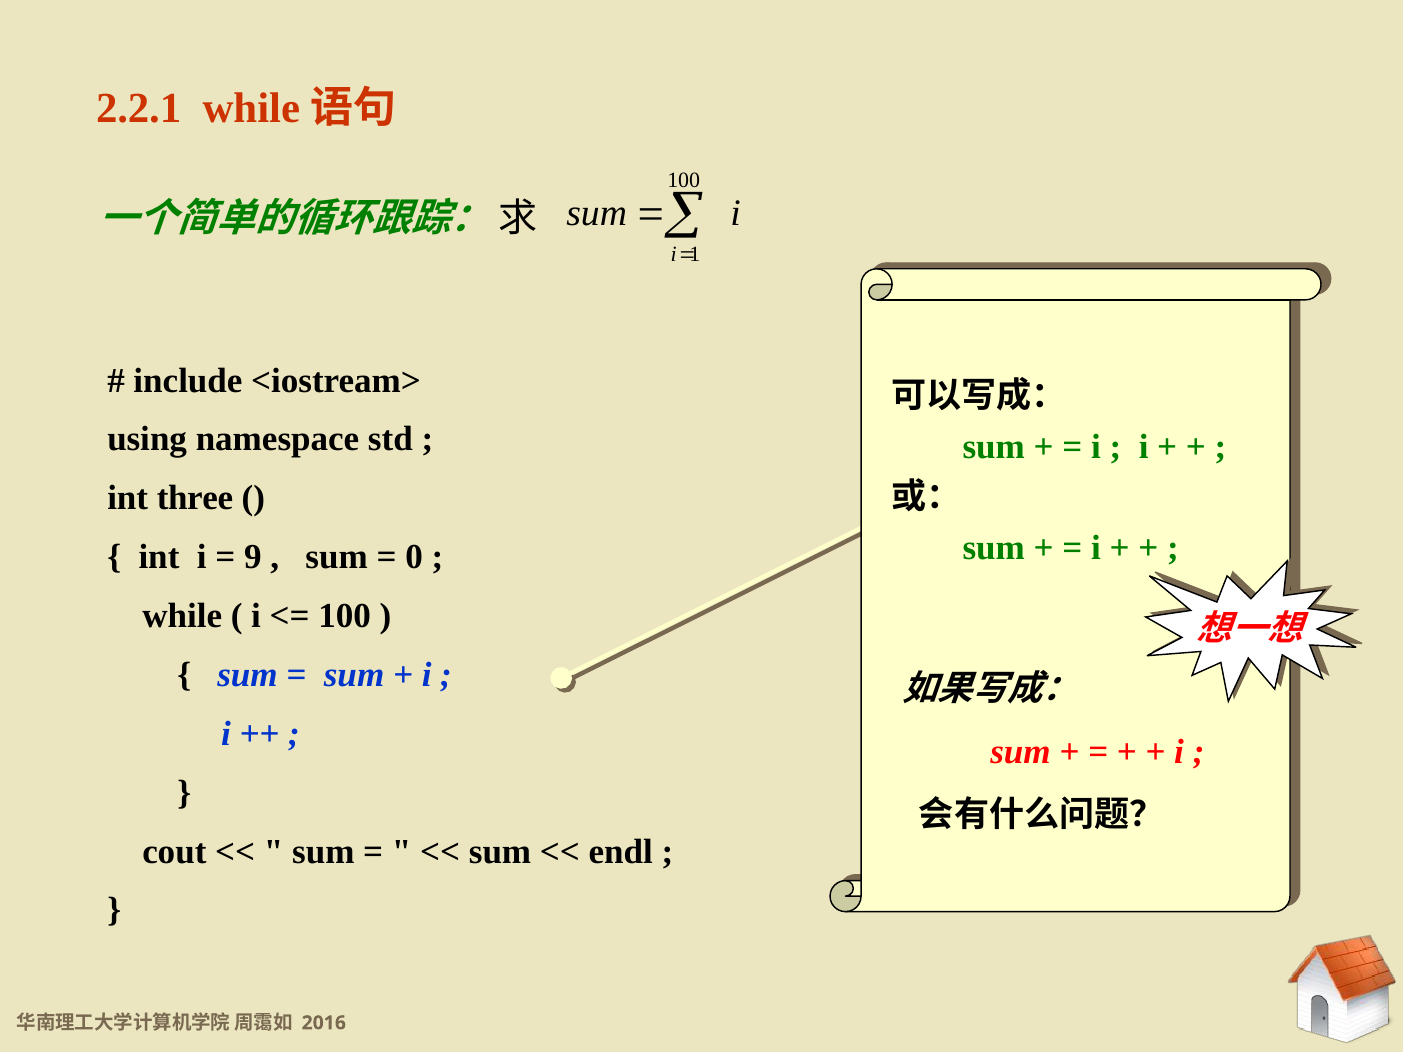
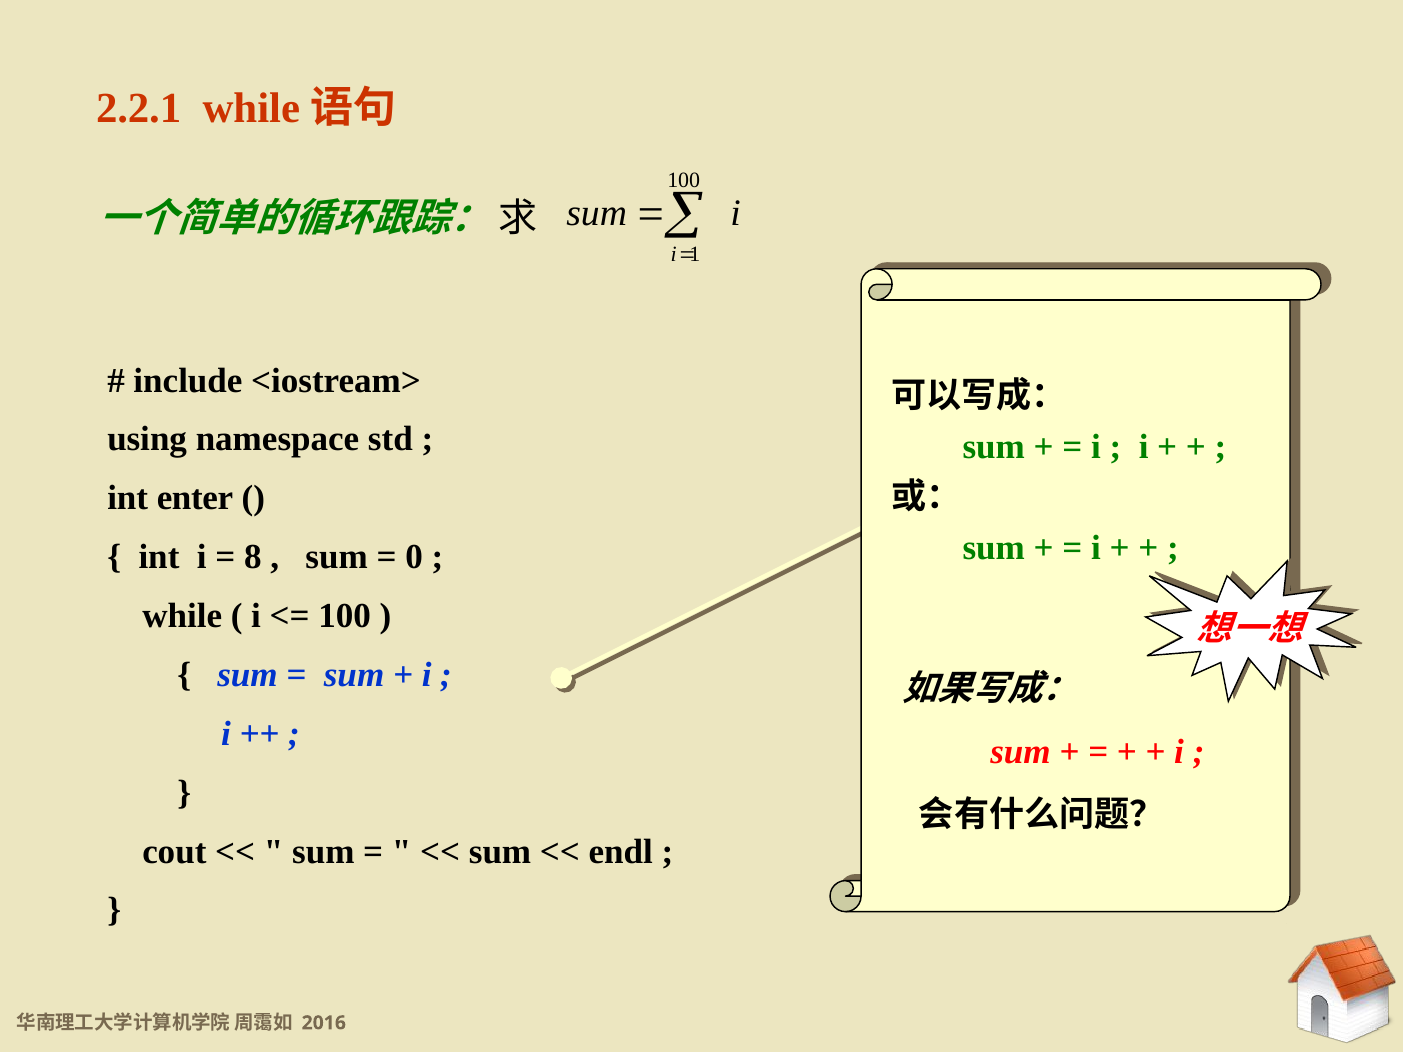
three: three -> enter (195, 498)
9: 9 -> 8 (253, 557)
